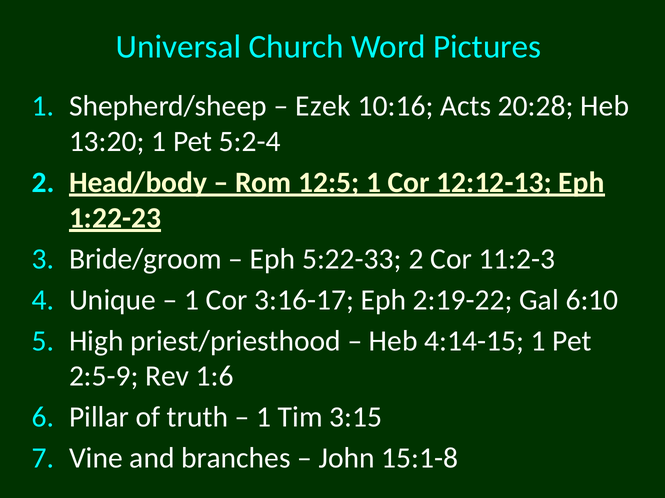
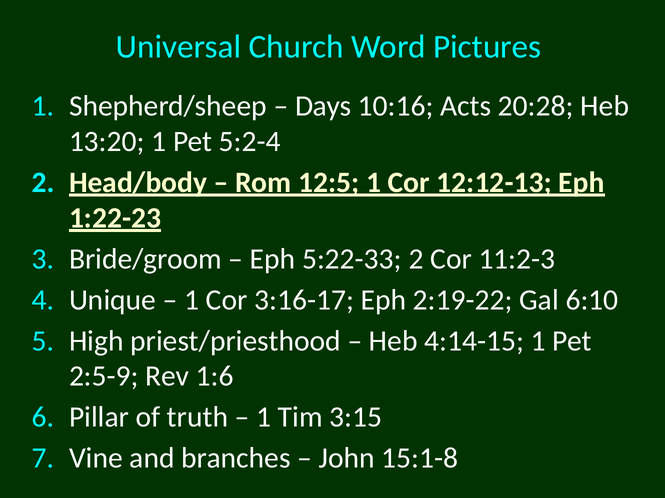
Ezek: Ezek -> Days (323, 106)
